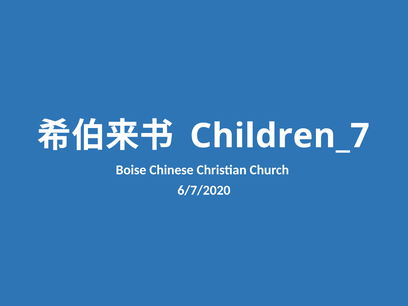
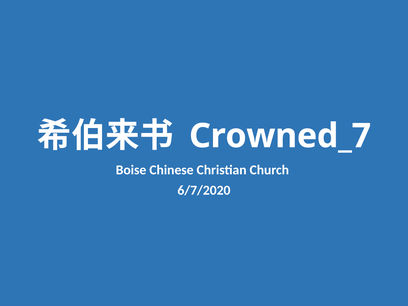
Children_7: Children_7 -> Crowned_7 (280, 136)
